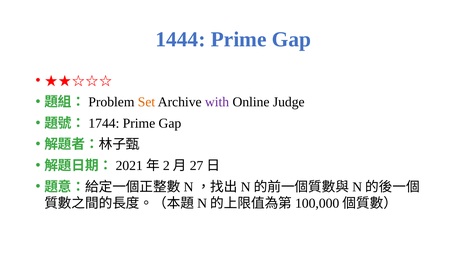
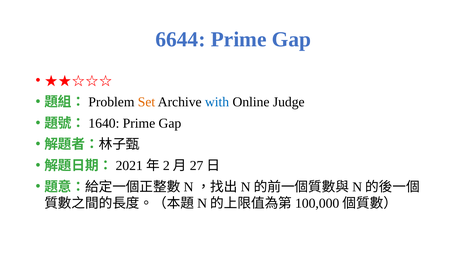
1444: 1444 -> 6644 (181, 39)
with colour: purple -> blue (217, 102)
1744: 1744 -> 1640 (104, 123)
